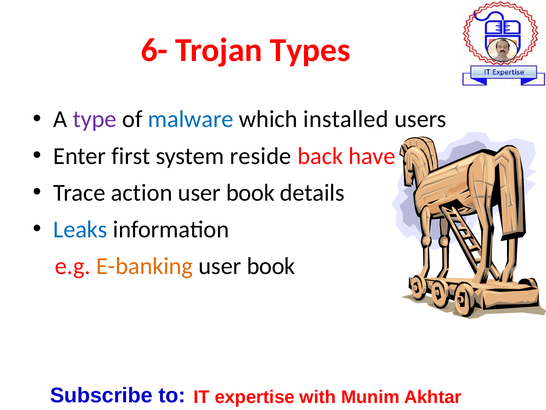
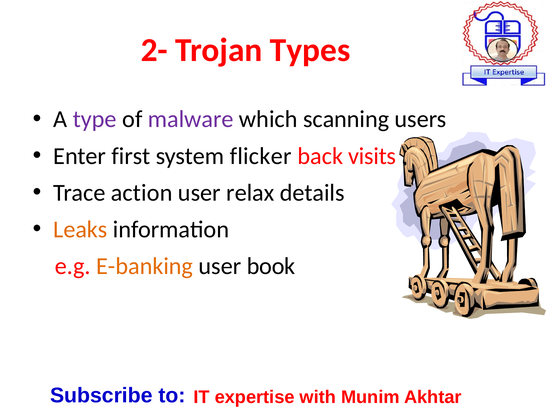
6-: 6- -> 2- (154, 50)
malware colour: blue -> purple (191, 119)
installed: installed -> scanning (346, 119)
reside: reside -> flicker (261, 156)
have: have -> visits (372, 156)
book: book -> relax (250, 193)
Leaks colour: blue -> orange (80, 229)
